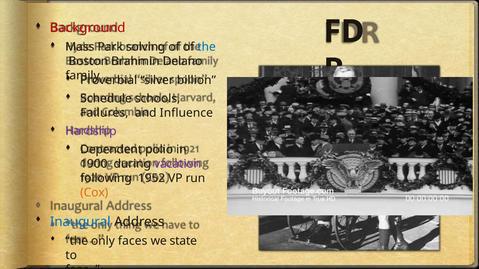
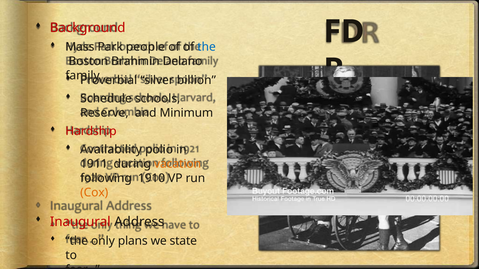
solving: solving -> people (146, 47)
Failures: Failures -> Reserve (104, 113)
Influence: Influence -> Minimum (186, 113)
Hardship colour: purple -> red (91, 131)
Dependent: Dependent -> Availability (111, 150)
1900: 1900 -> 1911 (94, 164)
vacation colour: purple -> orange (178, 164)
1952: 1952 -> 1910 (152, 179)
Inaugural colour: blue -> red (80, 222)
faces: faces -> plans (133, 241)
